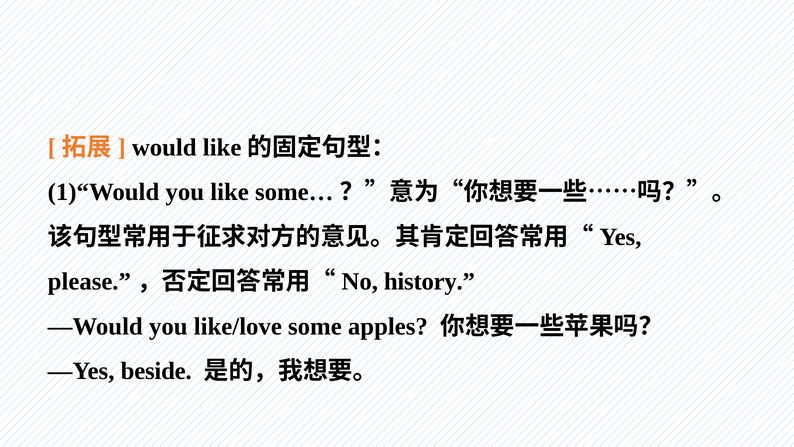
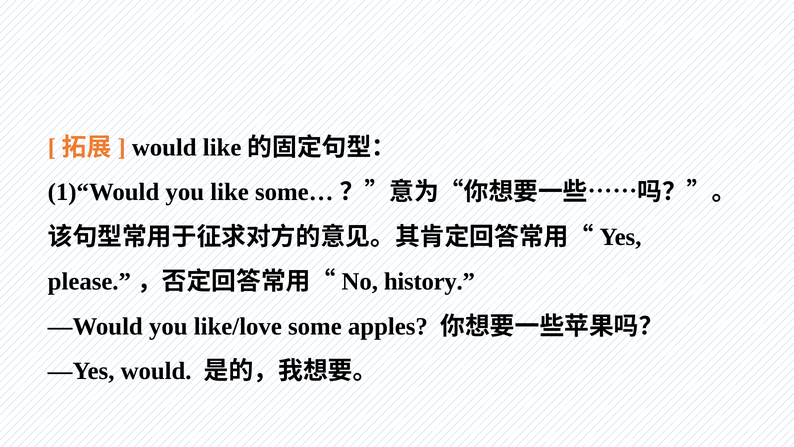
—Yes beside: beside -> would (156, 371)
